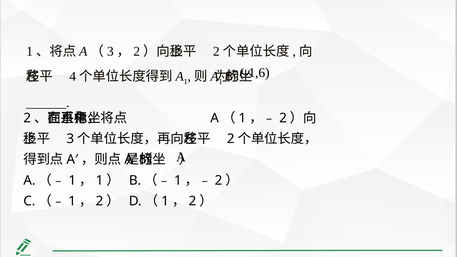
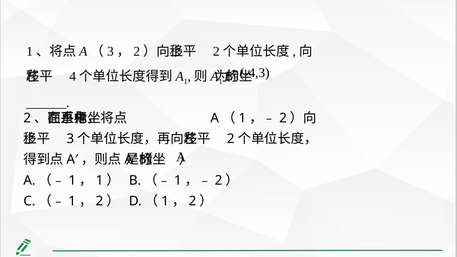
-1,6: -1,6 -> -4,3 (255, 73)
